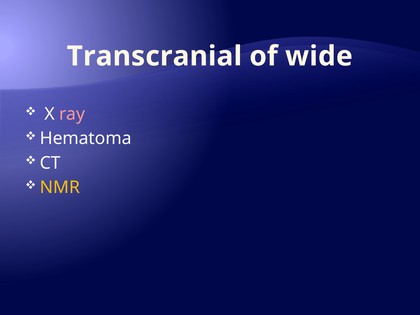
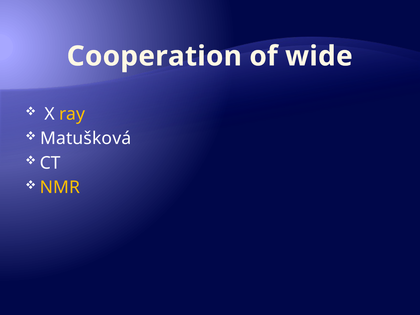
Transcranial: Transcranial -> Cooperation (154, 56)
ray colour: pink -> yellow (72, 114)
Hematoma: Hematoma -> Matušková (86, 138)
